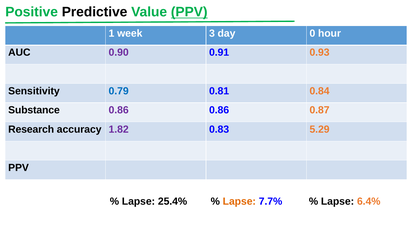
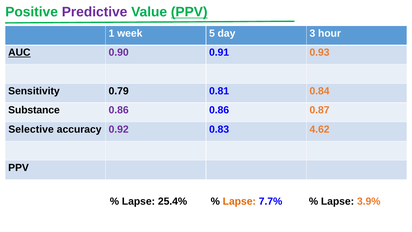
Predictive colour: black -> purple (95, 12)
3: 3 -> 5 (212, 33)
0: 0 -> 3 (312, 33)
AUC underline: none -> present (19, 53)
0.79 colour: blue -> black (119, 91)
Research: Research -> Selective (31, 129)
1.82: 1.82 -> 0.92 (119, 129)
5.29: 5.29 -> 4.62 (320, 129)
6.4%: 6.4% -> 3.9% (369, 201)
